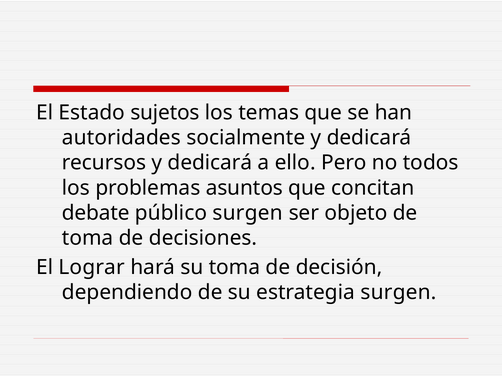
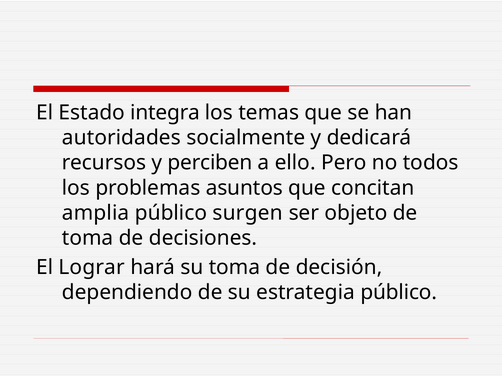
sujetos: sujetos -> integra (165, 113)
recursos y dedicará: dedicará -> perciben (210, 163)
debate: debate -> amplia (96, 213)
estrategia surgen: surgen -> público (399, 293)
